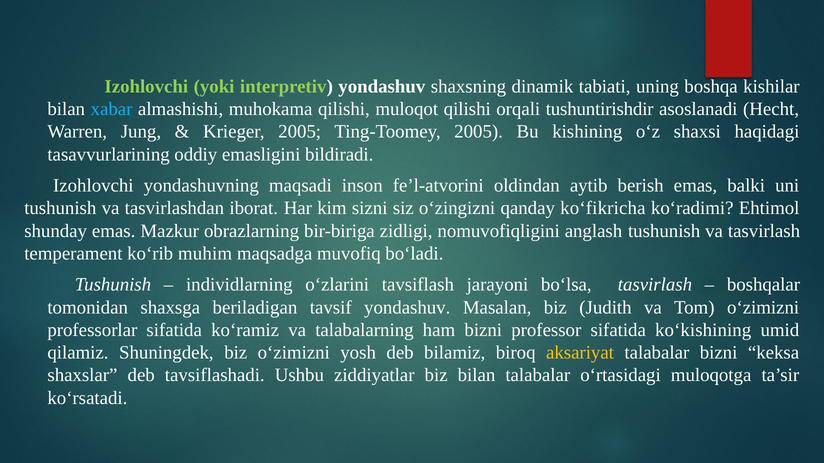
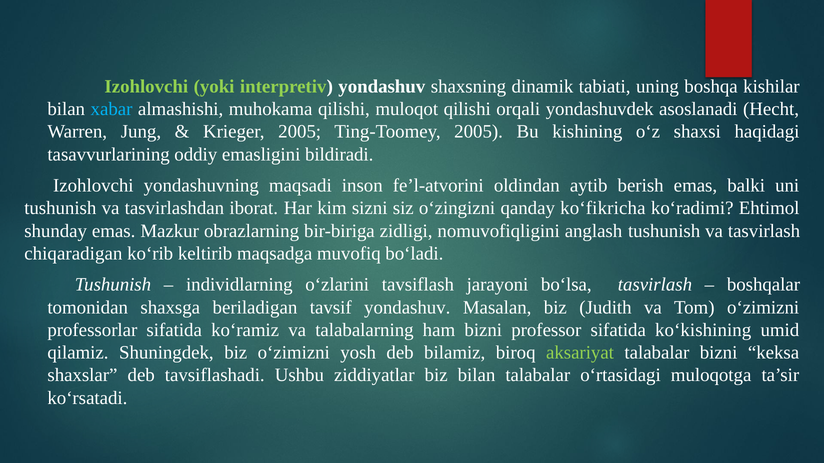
tushuntirishdir: tushuntirishdir -> yondashuvdek (600, 109)
temperament: temperament -> chiqaradigan (73, 254)
muhim: muhim -> keltirib (205, 254)
aksariyat colour: yellow -> light green (580, 353)
